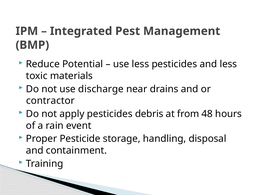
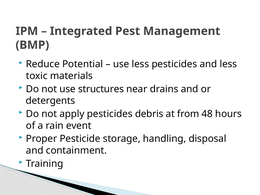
discharge: discharge -> structures (101, 89)
contractor: contractor -> detergents (50, 101)
